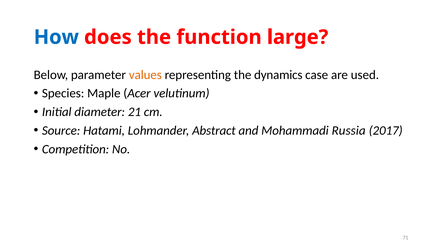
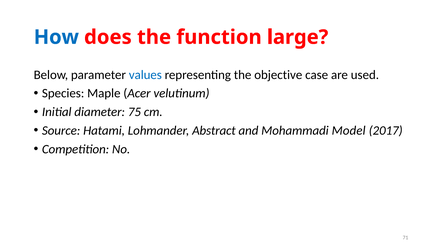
values colour: orange -> blue (145, 75)
dynamics: dynamics -> objective (278, 75)
21: 21 -> 75 (134, 112)
Russia: Russia -> Model (349, 130)
